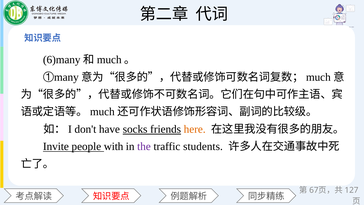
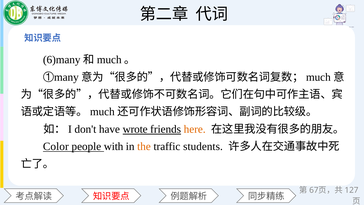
socks: socks -> wrote (135, 129)
Invite: Invite -> Color (56, 146)
the colour: purple -> orange (144, 146)
